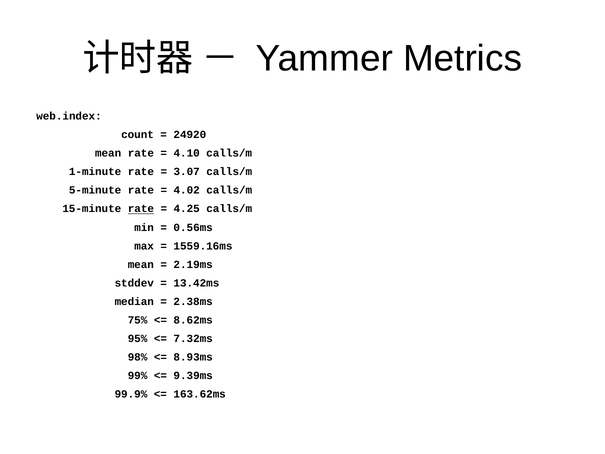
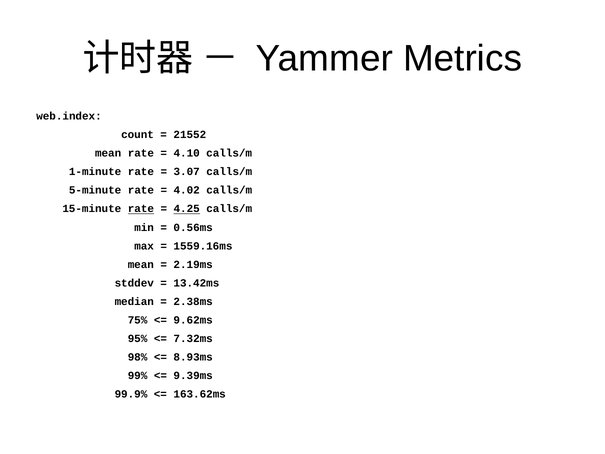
24920: 24920 -> 21552 (190, 135)
4.25 underline: none -> present (187, 209)
8.62ms: 8.62ms -> 9.62ms (193, 320)
